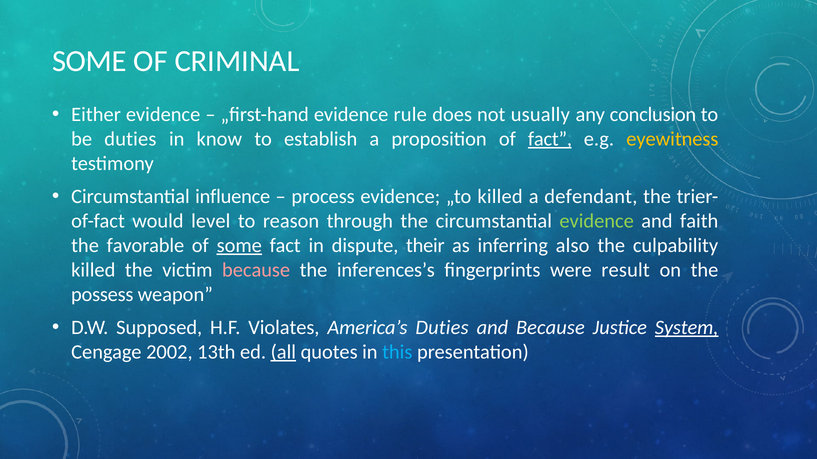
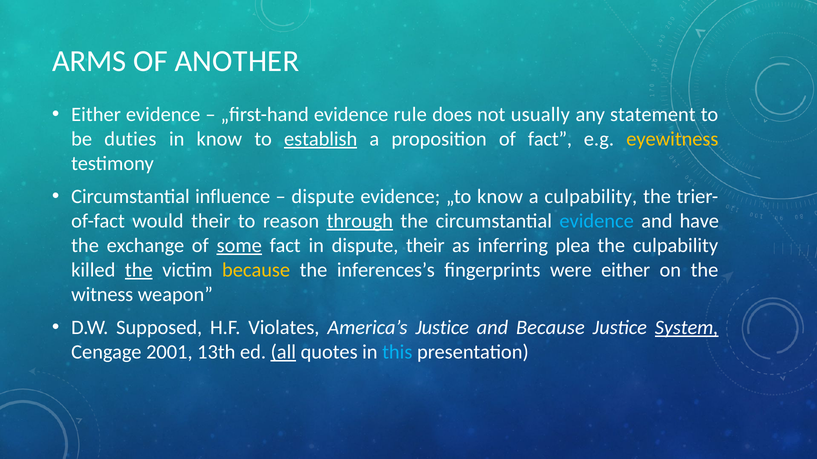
SOME: SOME -> ARMS (89, 61)
CRIMINAL: CRIMINAL -> ANOTHER (237, 61)
conclusion: conclusion -> statement (653, 115)
establish underline: none -> present (321, 139)
fact underline: present -> none (550, 139)
process: process -> dispute (323, 197)
„to killed: killed -> know (500, 197)
a defendant: defendant -> culpability (591, 197)
would level: level -> their (211, 221)
through underline: none -> present (360, 221)
evidence colour: light green -> light blue (597, 221)
faith: faith -> have (699, 221)
favorable: favorable -> exchange (145, 246)
also: also -> plea (573, 246)
the underline: none -> present (139, 270)
because colour: pink -> yellow (256, 270)
were result: result -> either (626, 270)
possess: possess -> witness (102, 295)
America’s Duties: Duties -> Justice (442, 328)
2002: 2002 -> 2001 (169, 352)
